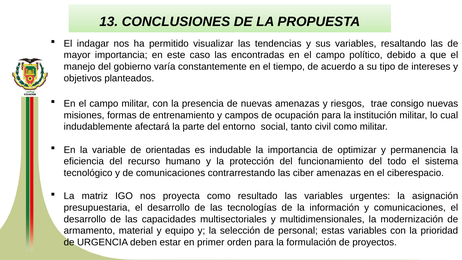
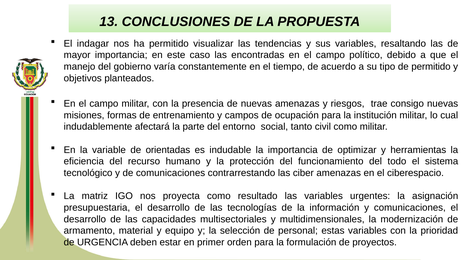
de intereses: intereses -> permitido (431, 67)
permanencia: permanencia -> herramientas (418, 150)
